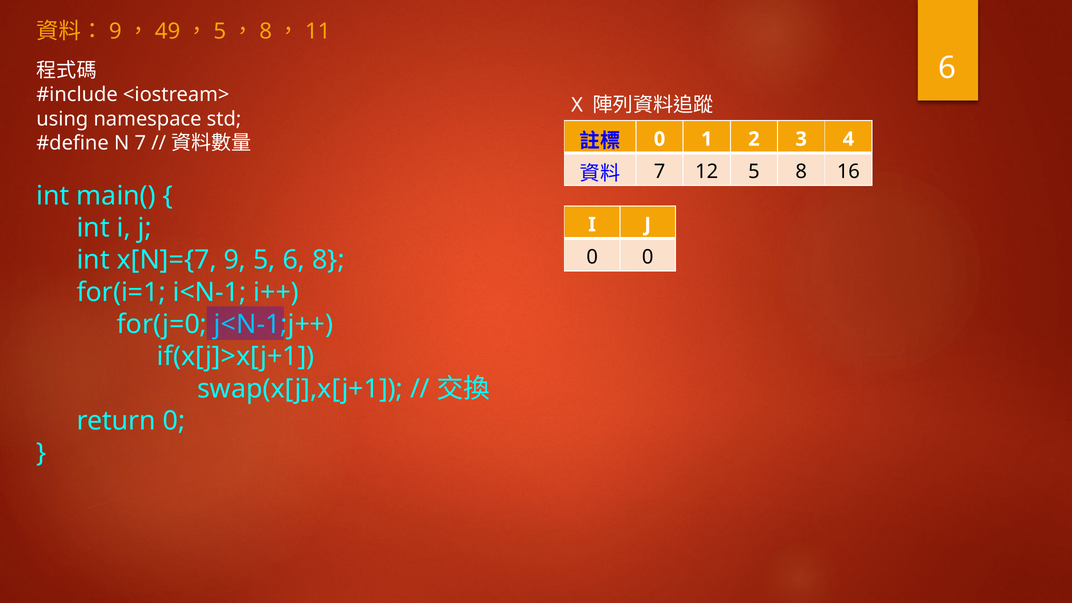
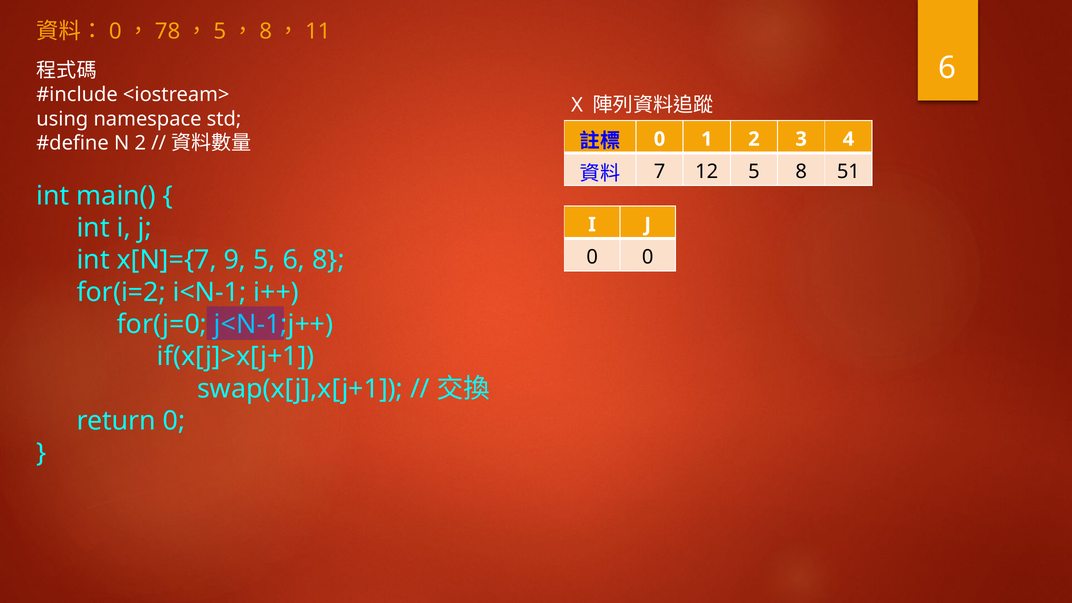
9: 9 -> 0 (115, 31)
49: 49 -> 78 (168, 31)
N 7: 7 -> 2 (140, 143)
16: 16 -> 51 (848, 172)
for(i=1: for(i=1 -> for(i=2 (121, 292)
